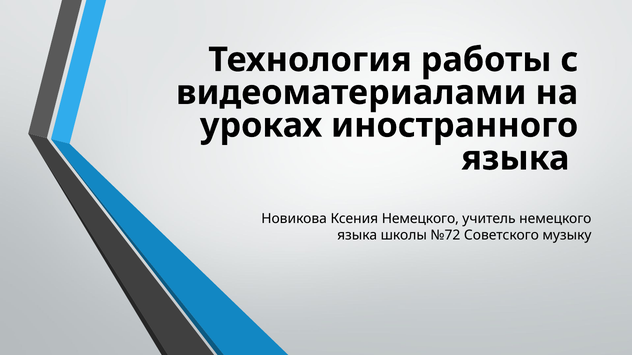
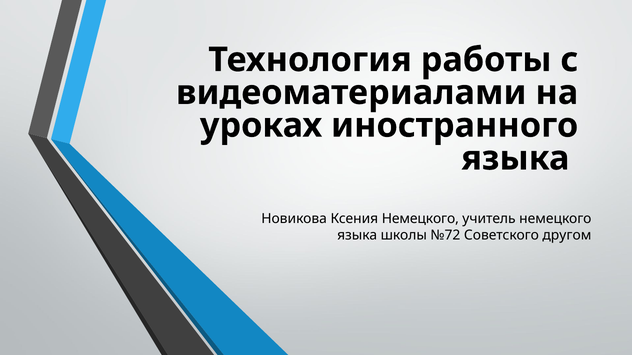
музыку: музыку -> другом (567, 235)
